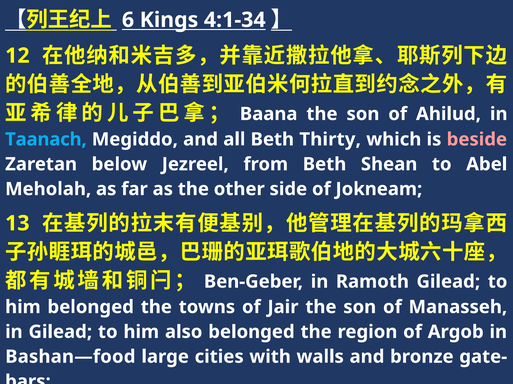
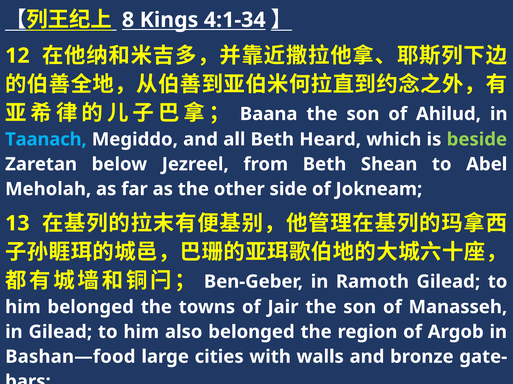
6: 6 -> 8 (128, 20)
Thirty: Thirty -> Heard (330, 140)
beside colour: pink -> light green (477, 140)
